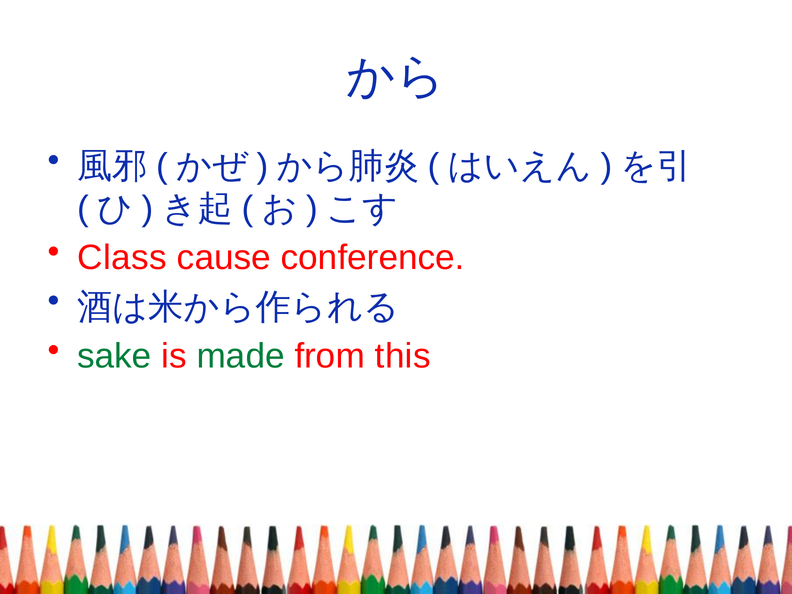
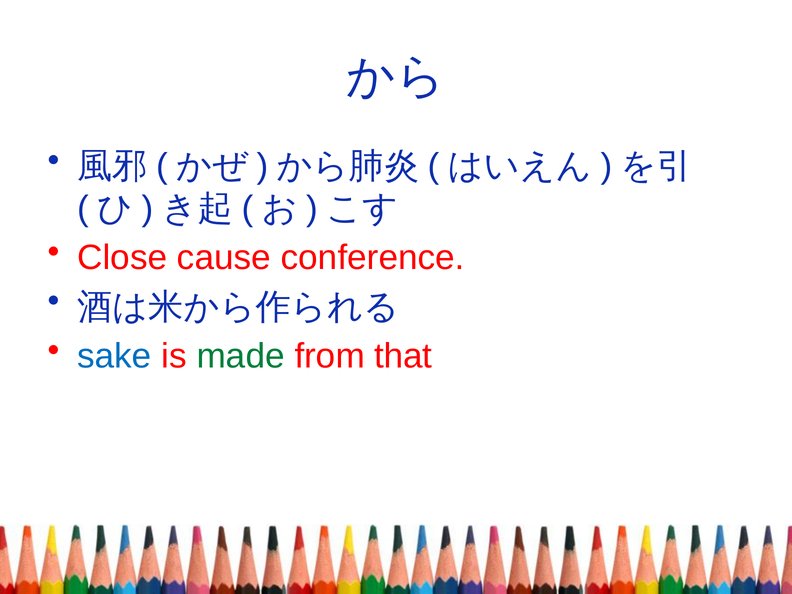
Class: Class -> Close (122, 258)
sake colour: green -> blue (114, 356)
this: this -> that (403, 356)
